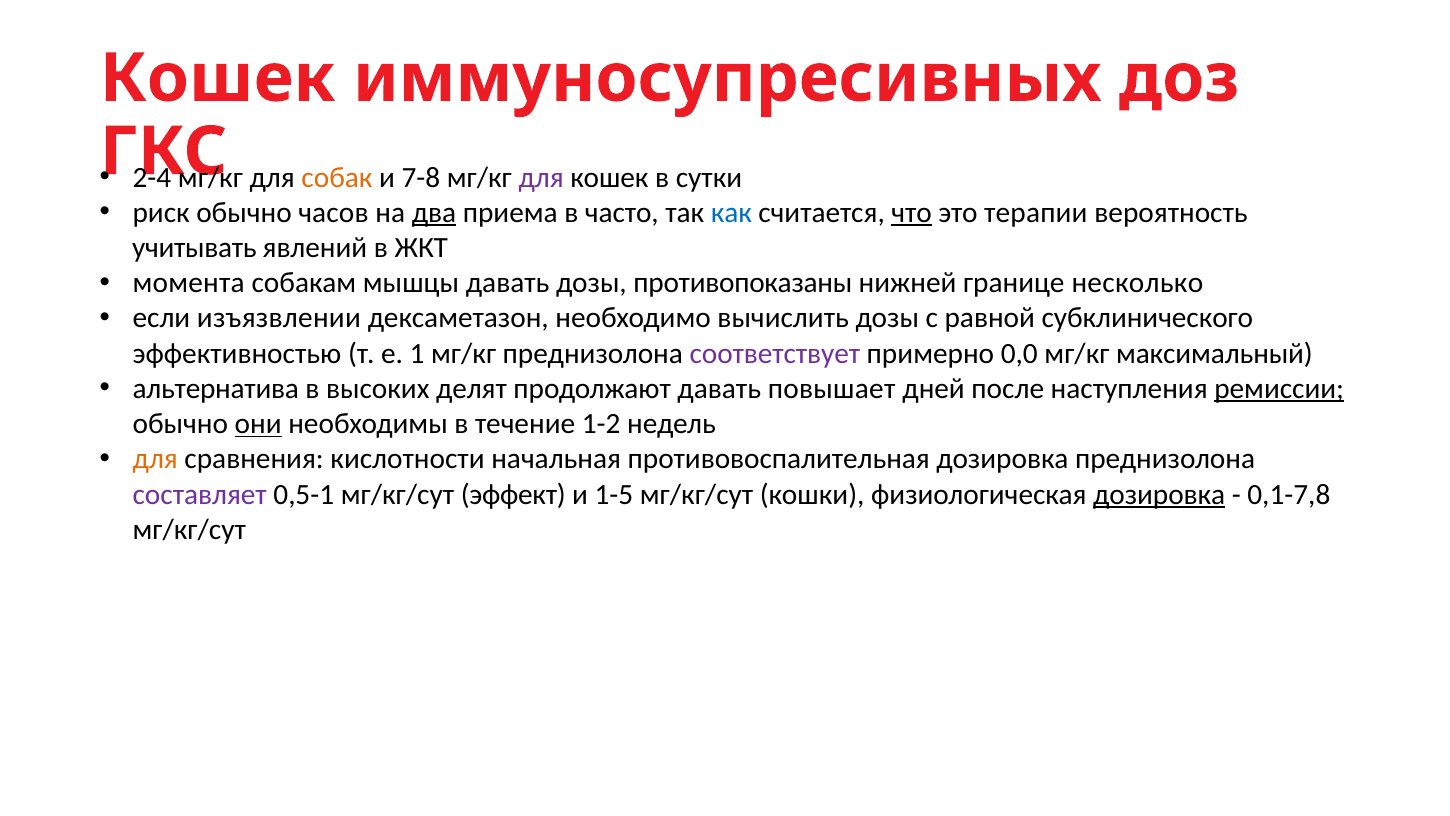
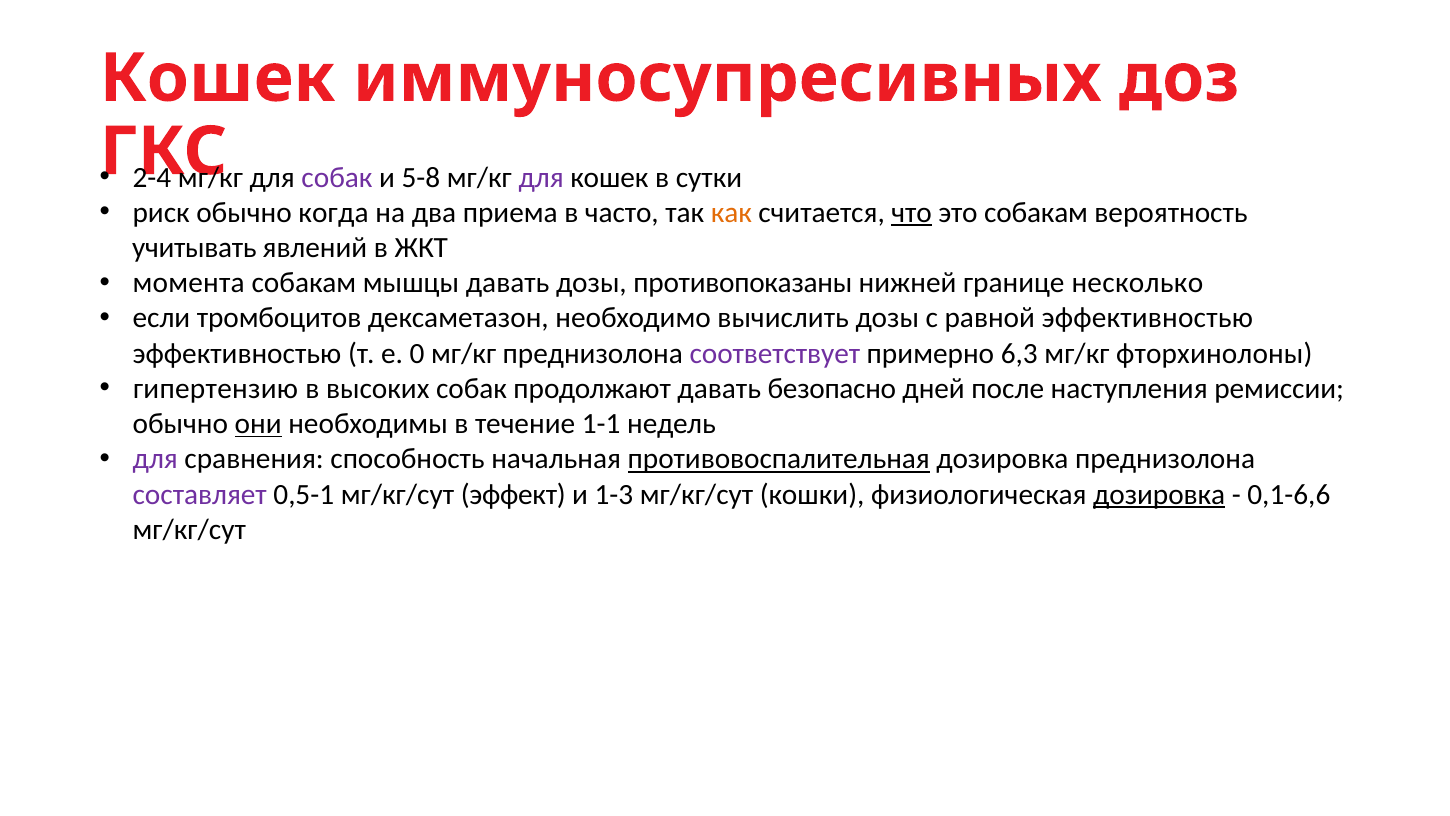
собак colour: orange -> purple (337, 177)
7-8: 7-8 -> 5-8 (421, 177)
часов: часов -> когда (333, 213)
два underline: present -> none (434, 213)
как colour: blue -> orange (731, 213)
это терапии: терапии -> собакам (1036, 213)
изъязвлении: изъязвлении -> тромбоцитов (279, 318)
равной субклинического: субклинического -> эффективностью (1147, 318)
1: 1 -> 0 (417, 353)
0,0: 0,0 -> 6,3 (1019, 353)
максимальный: максимальный -> фторхинолоны (1214, 353)
альтернатива: альтернатива -> гипертензию (216, 389)
высоких делят: делят -> собак (472, 389)
повышает: повышает -> безопасно (832, 389)
ремиссии underline: present -> none (1279, 389)
1-2: 1-2 -> 1-1 (601, 424)
для colour: orange -> purple (155, 459)
кислотности: кислотности -> способность (408, 459)
противовоспалительная underline: none -> present (779, 459)
1-5: 1-5 -> 1-3 (614, 494)
0,1-7,8: 0,1-7,8 -> 0,1-6,6 (1289, 494)
